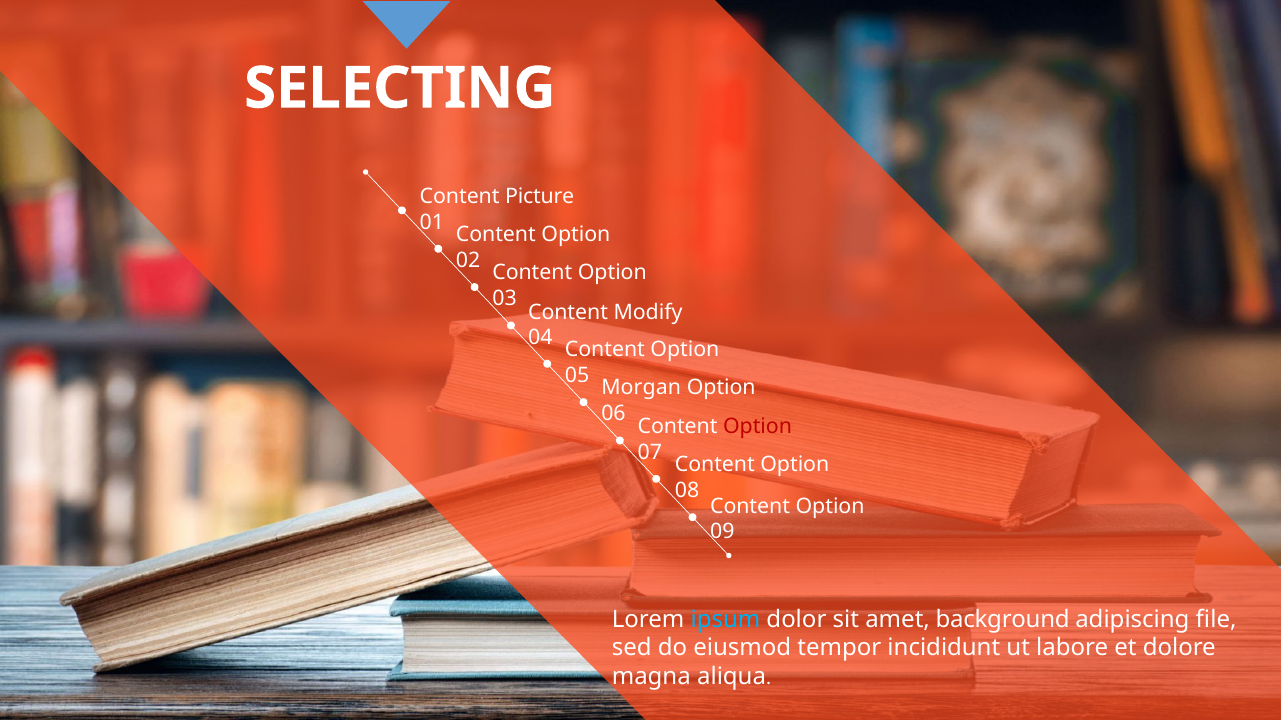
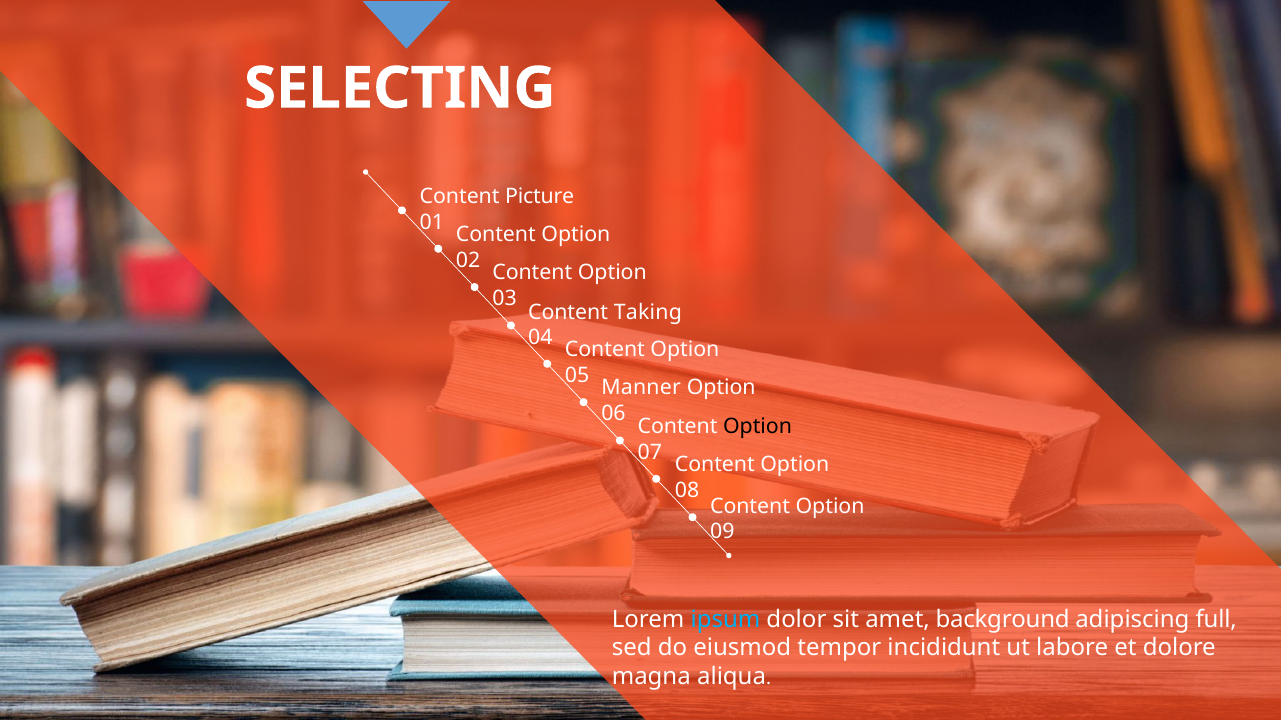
Modify: Modify -> Taking (648, 313)
Morgan: Morgan -> Manner (641, 388)
Option colour: red -> black (758, 427)
file: file -> full (1216, 620)
